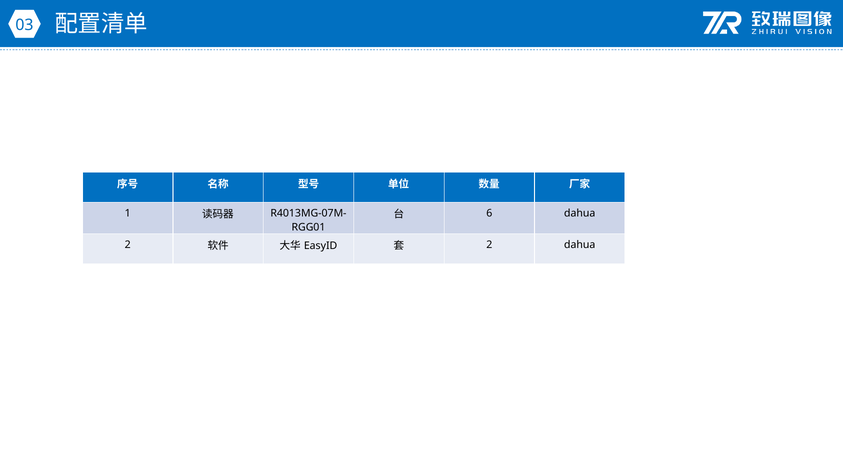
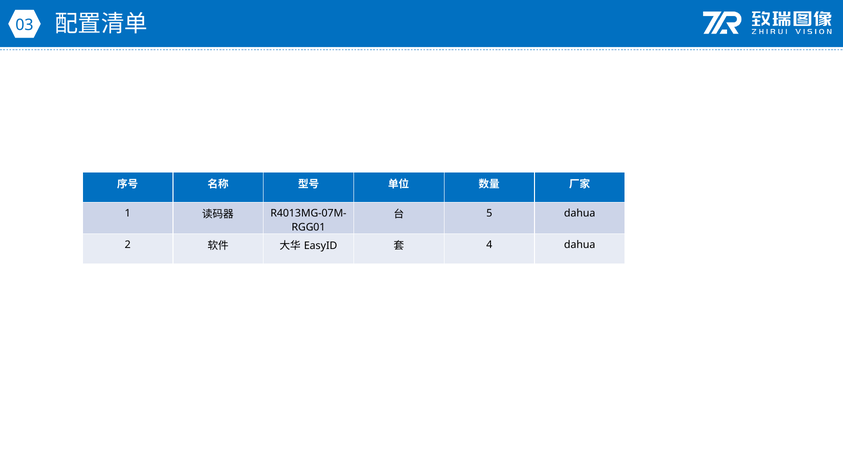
6: 6 -> 5 (489, 213)
2: 2 -> 4 (489, 245)
